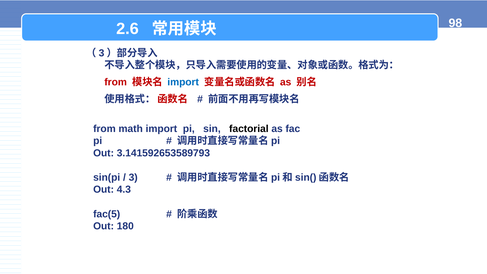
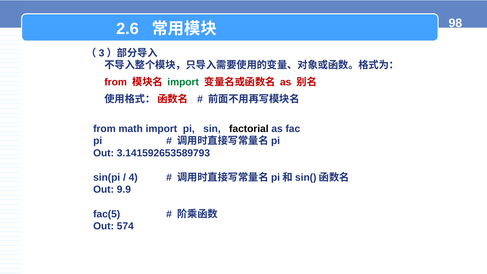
import colour: blue -> green (183, 82)
3: 3 -> 4 (133, 177)
4.3: 4.3 -> 9.9 (124, 190)
180: 180 -> 574 (125, 226)
